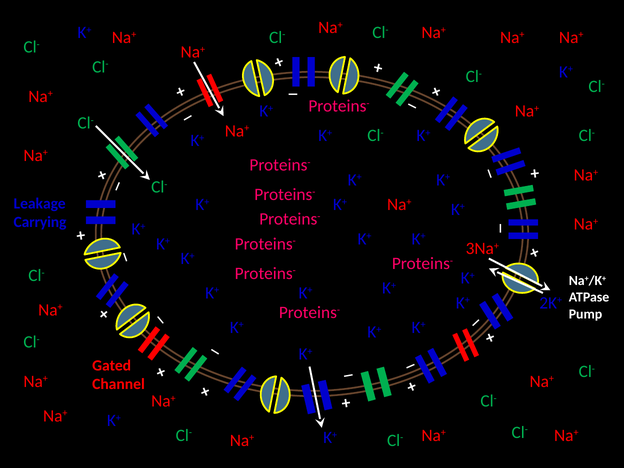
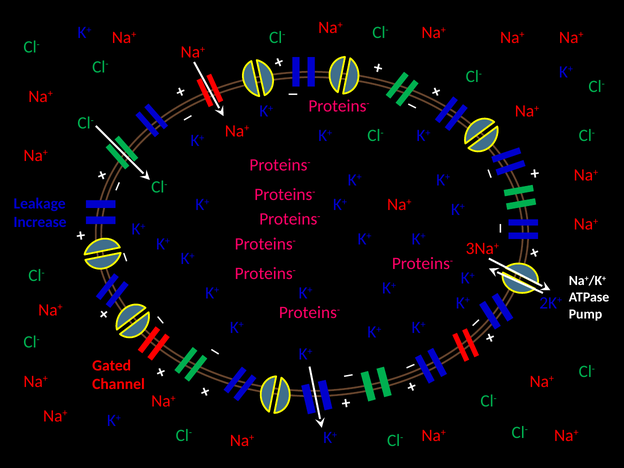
Carrying: Carrying -> Increase (40, 222)
